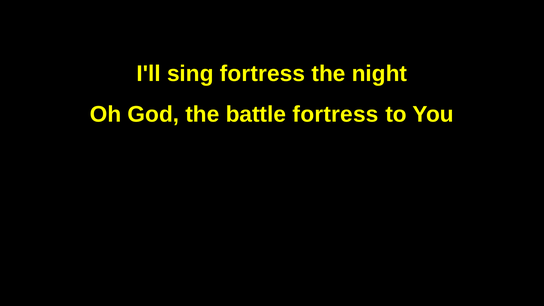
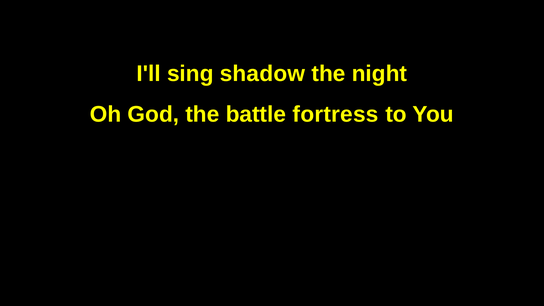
sing fortress: fortress -> shadow (262, 74)
